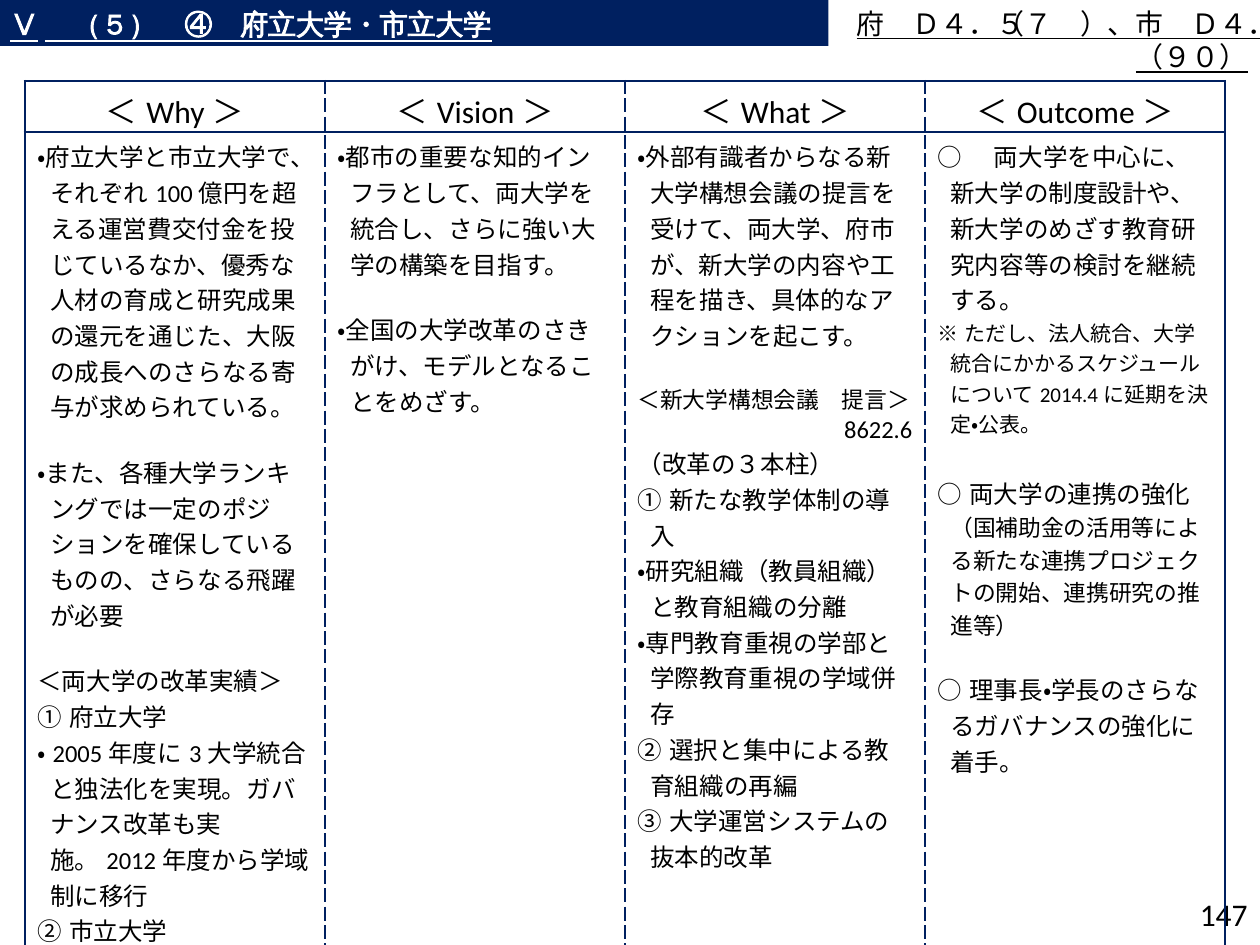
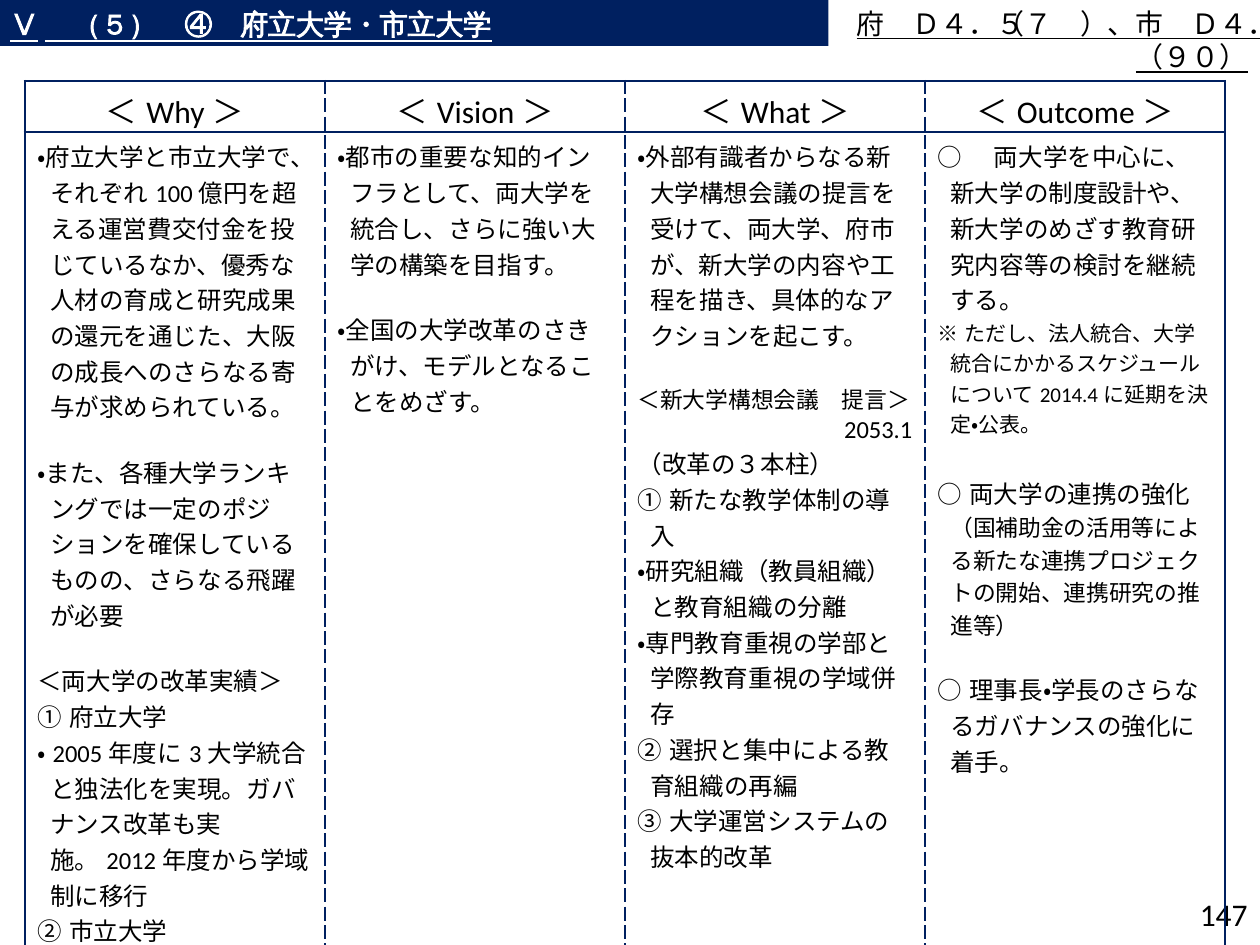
8622.6: 8622.6 -> 2053.1 (878, 430)
